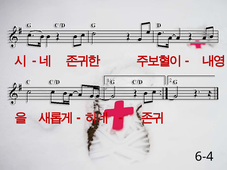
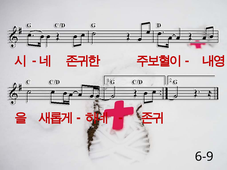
6-4: 6-4 -> 6-9 (204, 157)
